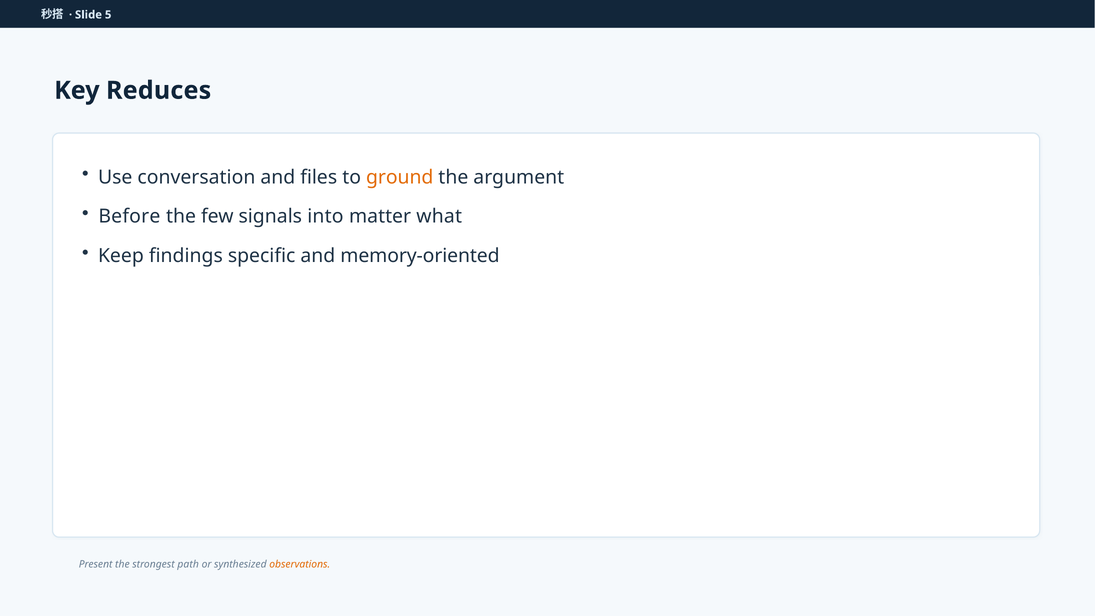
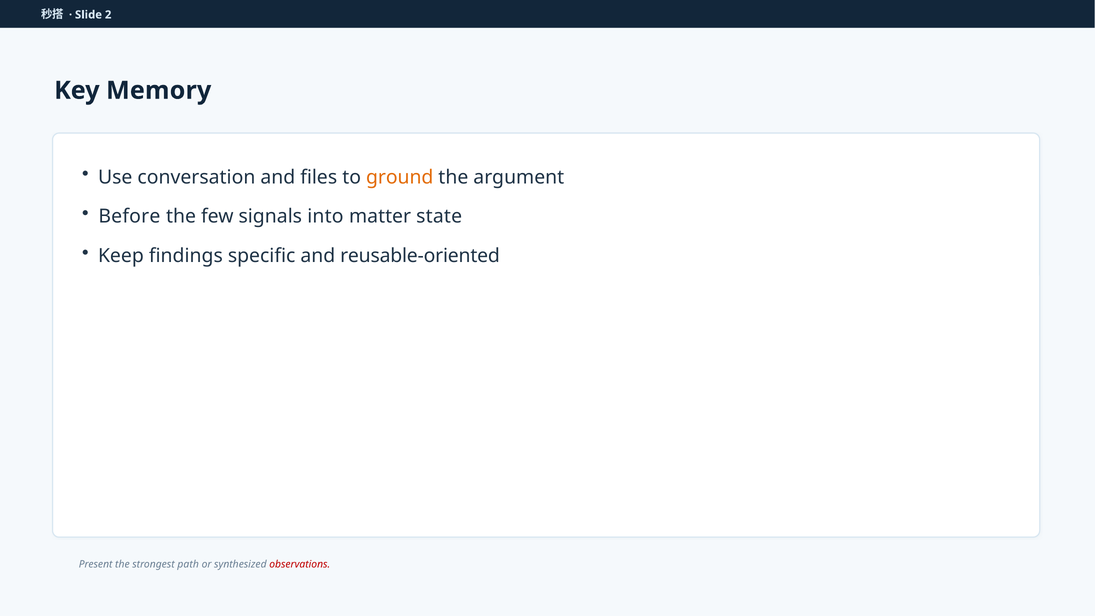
5: 5 -> 2 (108, 15)
Reduces: Reduces -> Memory (159, 90)
what: what -> state (439, 216)
memory-oriented: memory-oriented -> reusable-oriented (420, 256)
observations colour: orange -> red (300, 564)
